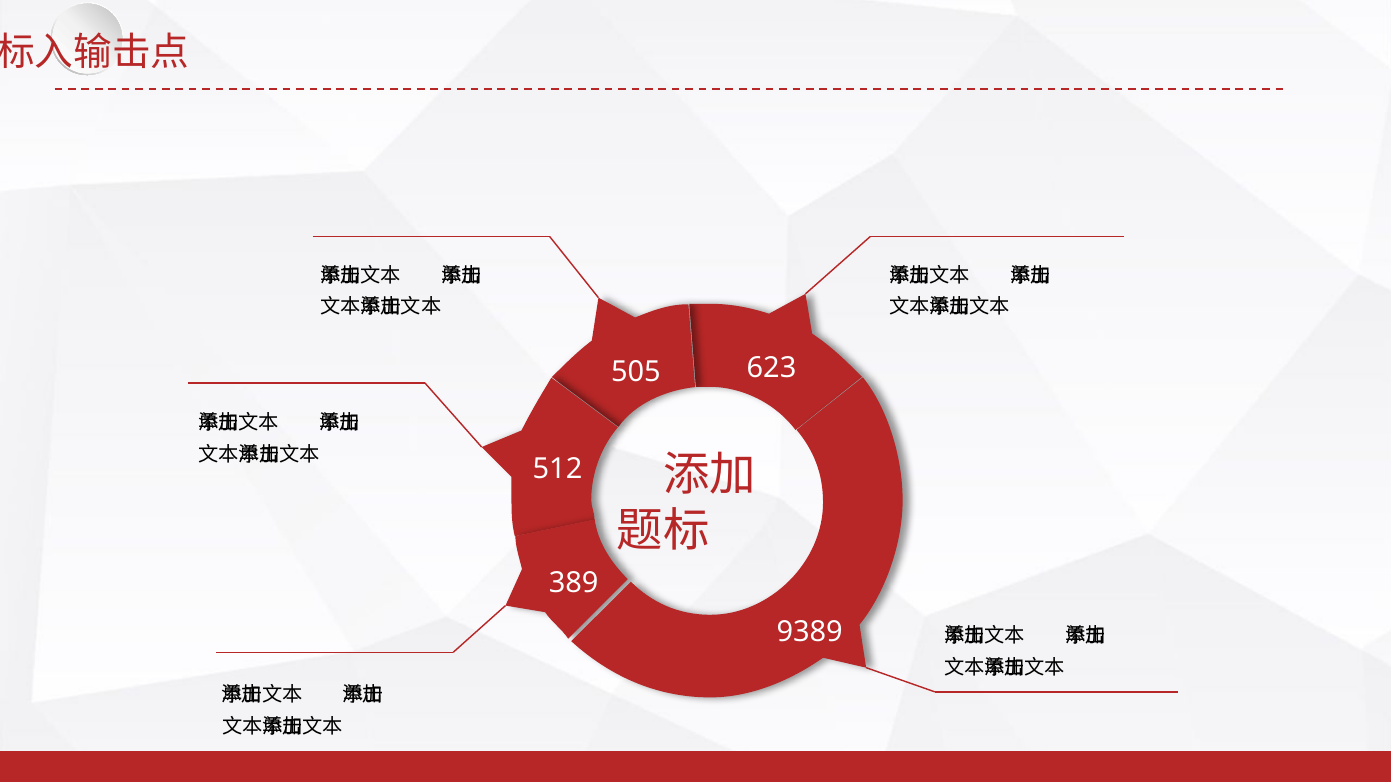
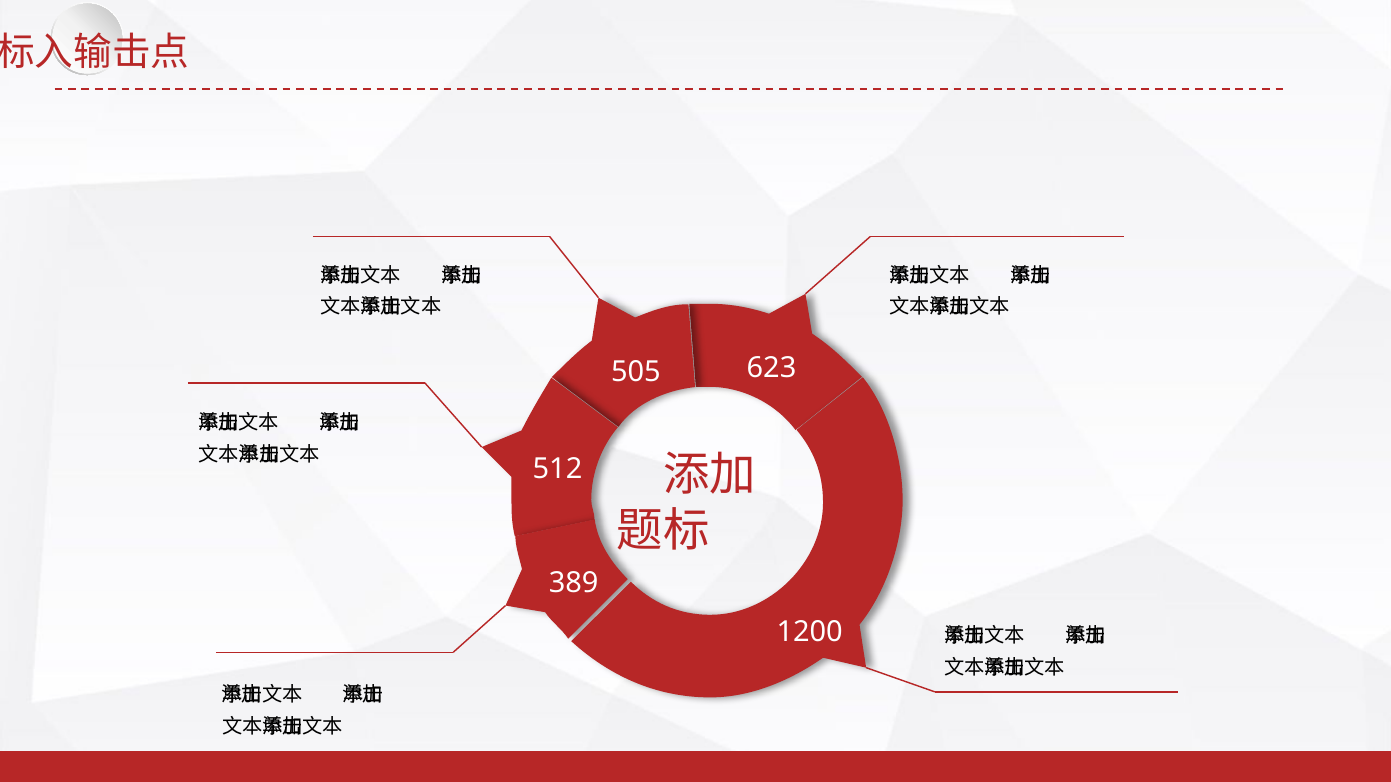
9389: 9389 -> 1200 (810, 632)
